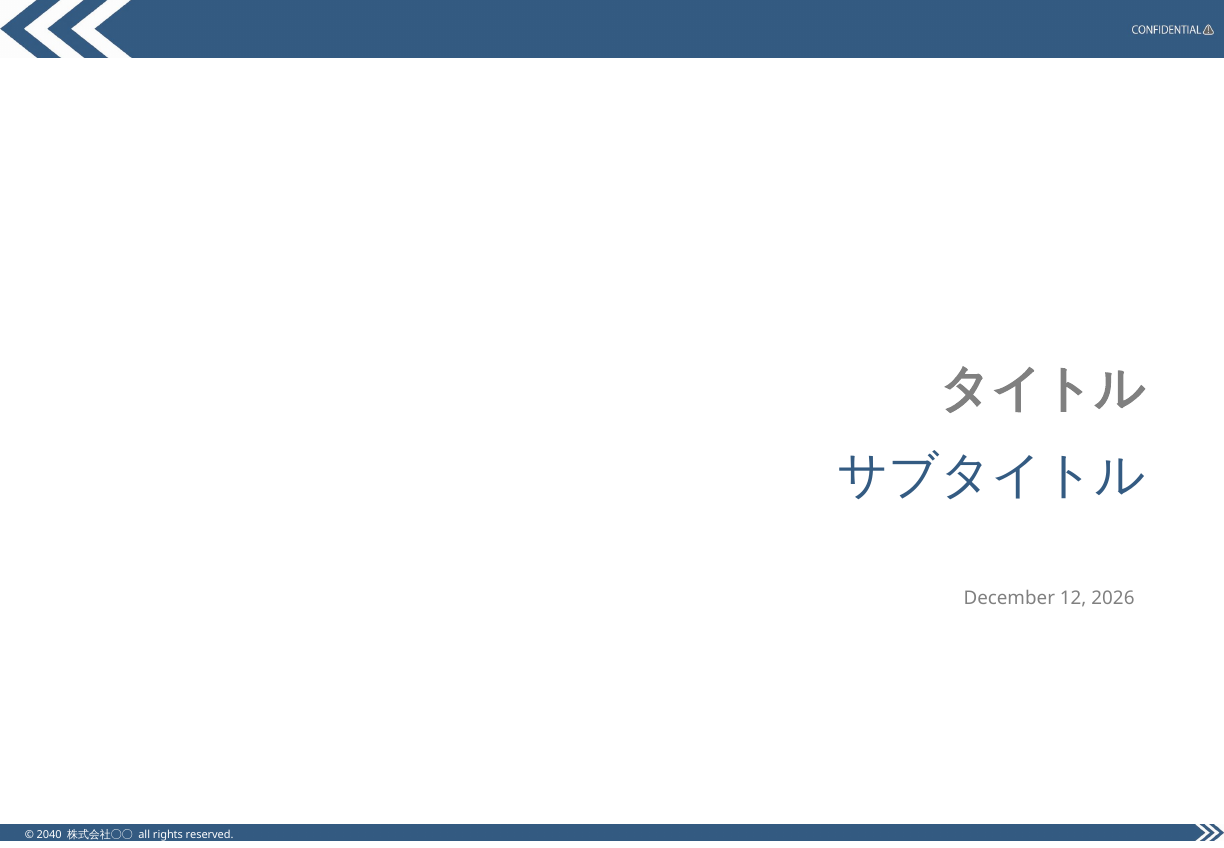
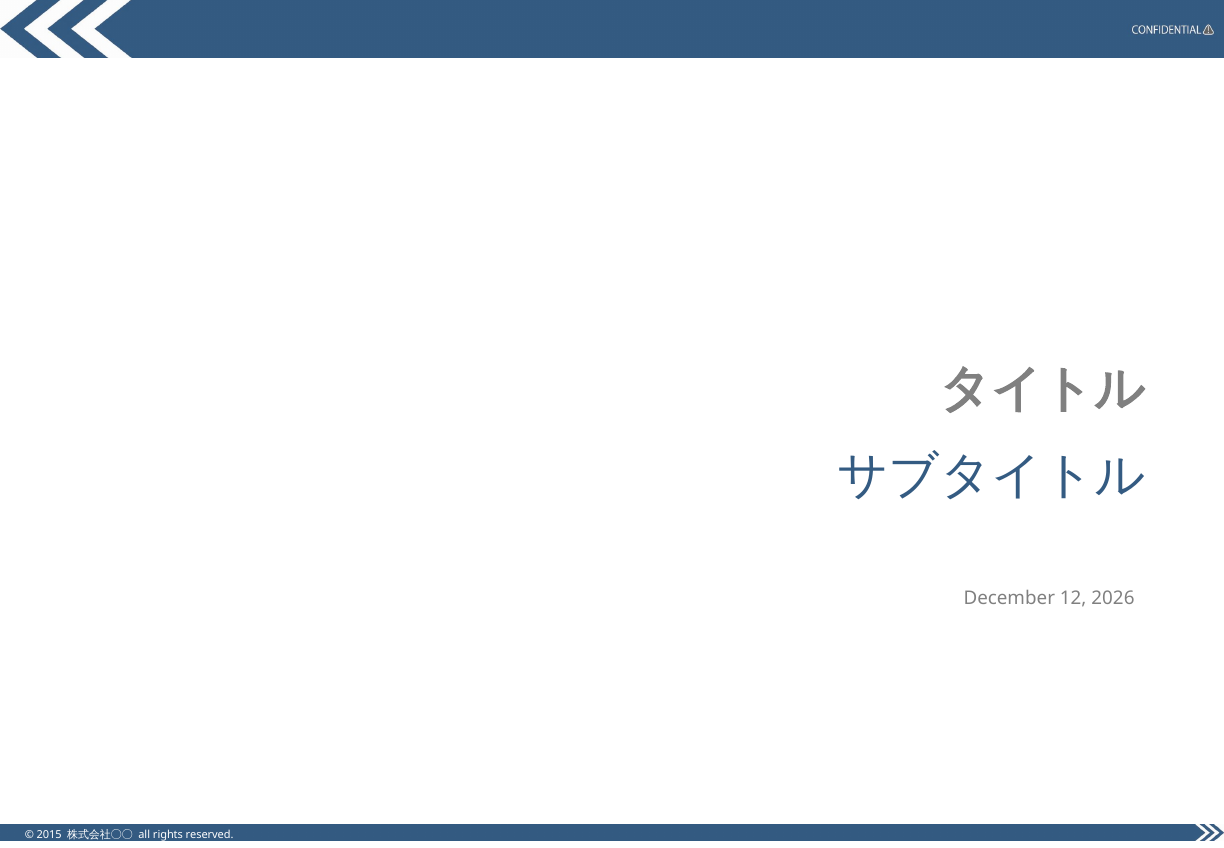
2040: 2040 -> 2015 (49, 835)
